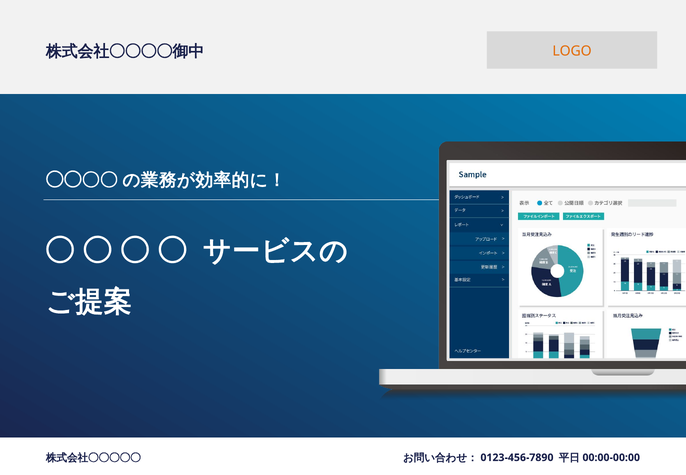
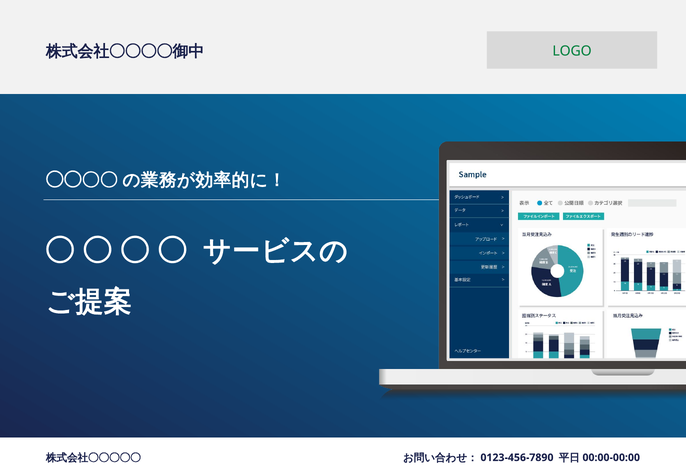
LOGO colour: orange -> green (572, 51)
